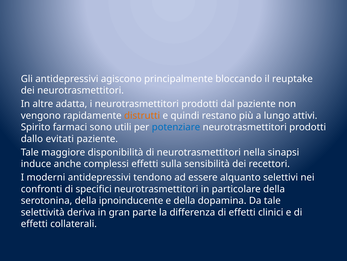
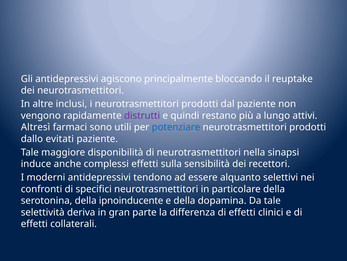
adatta: adatta -> inclusi (71, 104)
distrutti colour: orange -> purple (142, 115)
Spirito: Spirito -> Altresì (36, 127)
